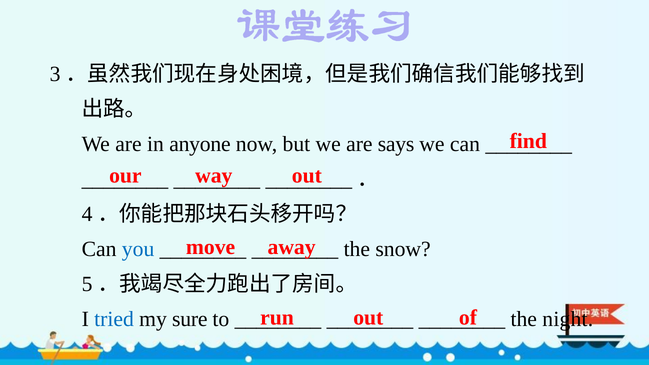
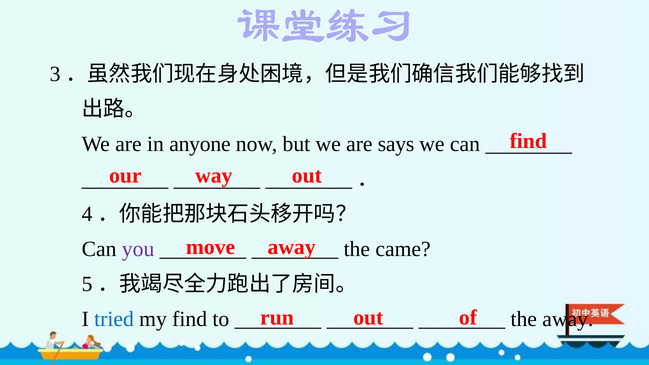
you colour: blue -> purple (138, 249)
snow: snow -> came (403, 249)
my sure: sure -> find (190, 319)
the night: night -> away (568, 319)
